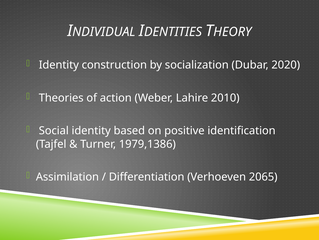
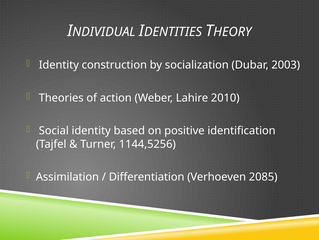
2020: 2020 -> 2003 (286, 65)
1979,1386: 1979,1386 -> 1144,5256 (147, 144)
2065: 2065 -> 2085 (263, 176)
